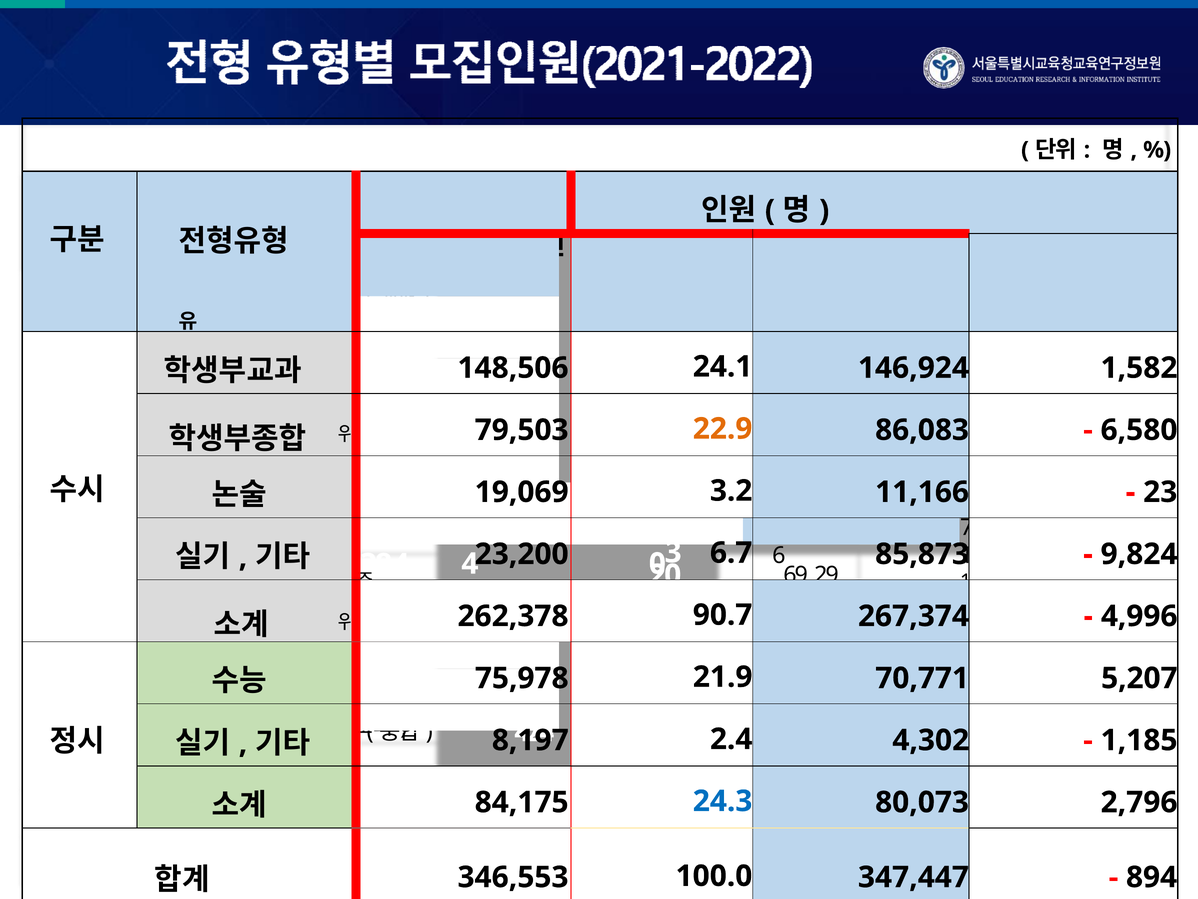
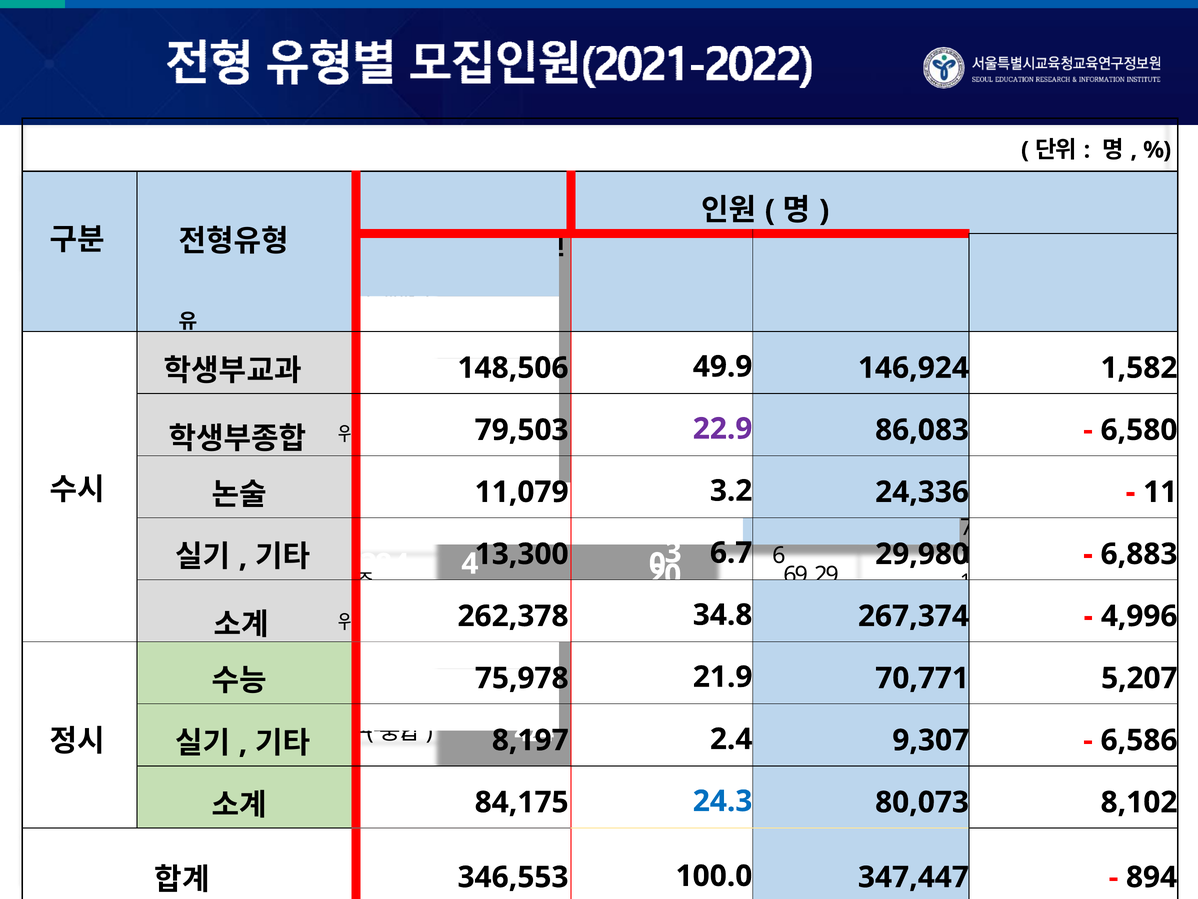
24.1: 24.1 -> 49.9 (723, 366)
22.9 colour: orange -> purple (723, 429)
19,069: 19,069 -> 11,079 (522, 492)
11,166: 11,166 -> 24,336 (922, 492)
23: 23 -> 11 (1160, 492)
23,200: 23,200 -> 13,300 (522, 554)
85,873: 85,873 -> 29,980 (922, 554)
9,824: 9,824 -> 6,883 (1139, 554)
90.7: 90.7 -> 34.8 (723, 615)
4,302: 4,302 -> 9,307 (931, 740)
1,185: 1,185 -> 6,586 (1139, 740)
2,796: 2,796 -> 8,102 (1139, 802)
